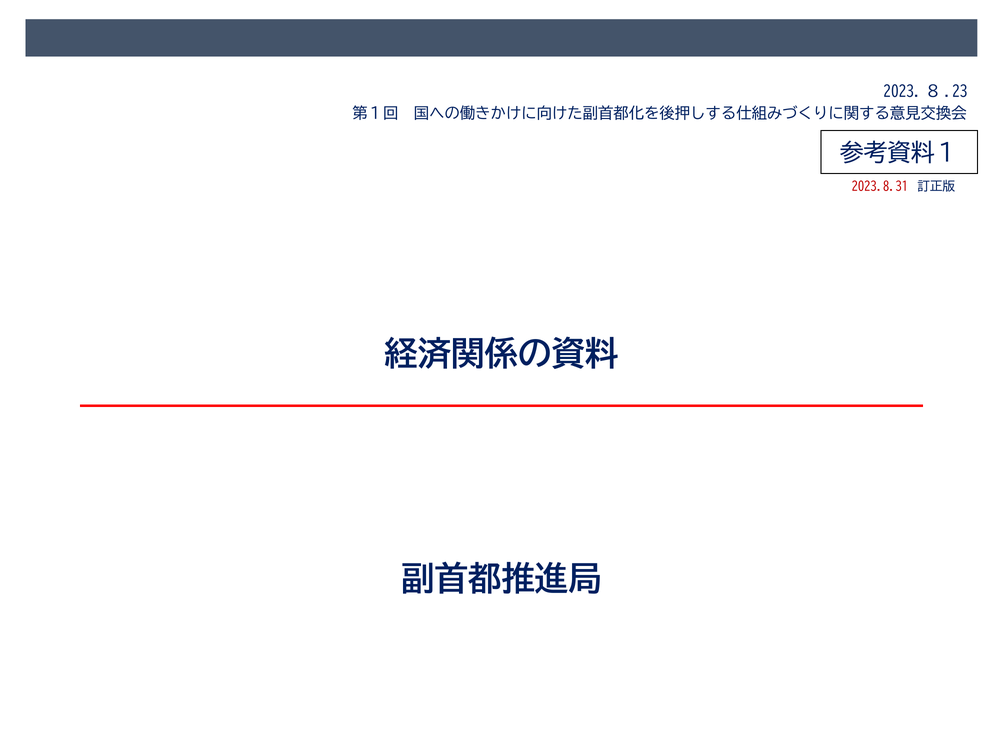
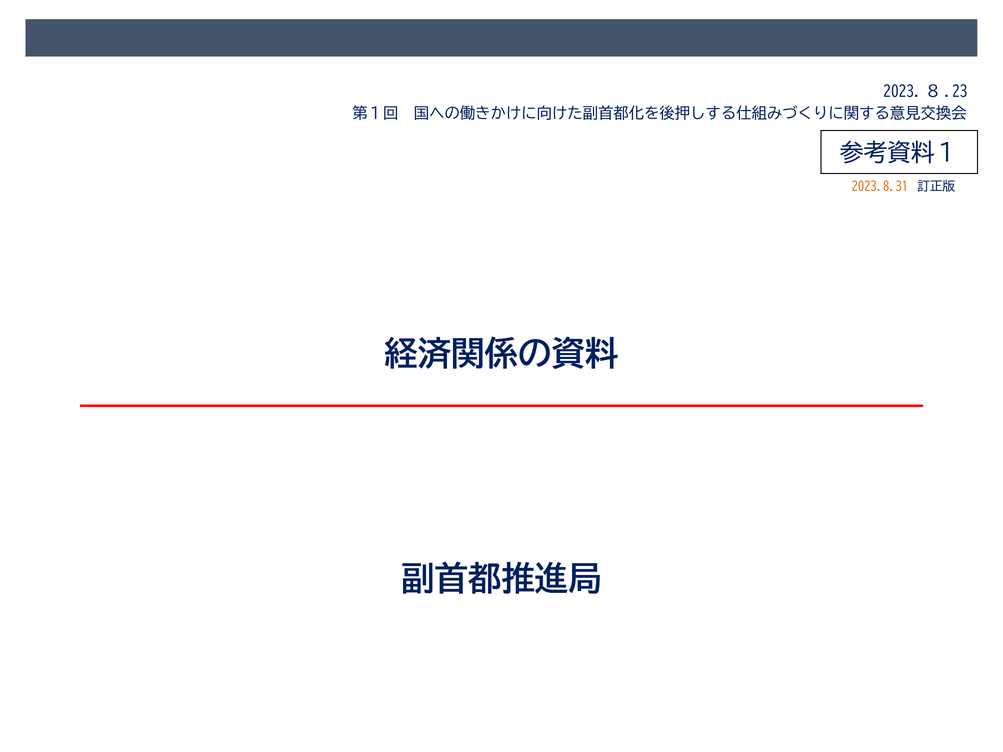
2023.8.31 colour: red -> orange (880, 187)
